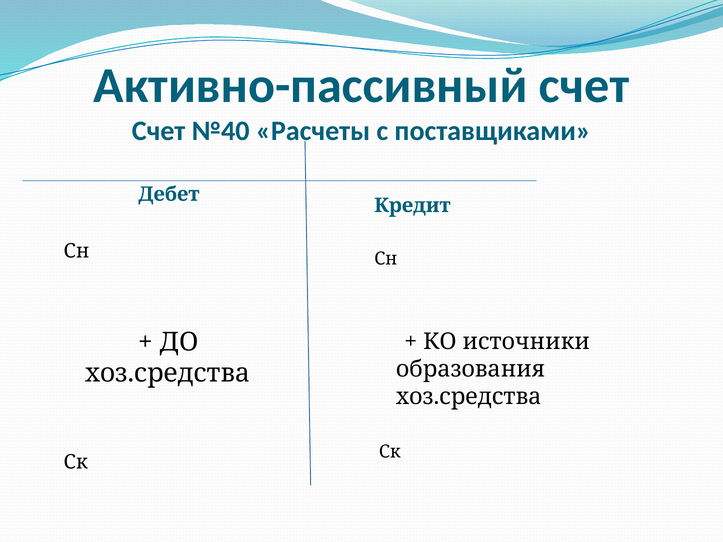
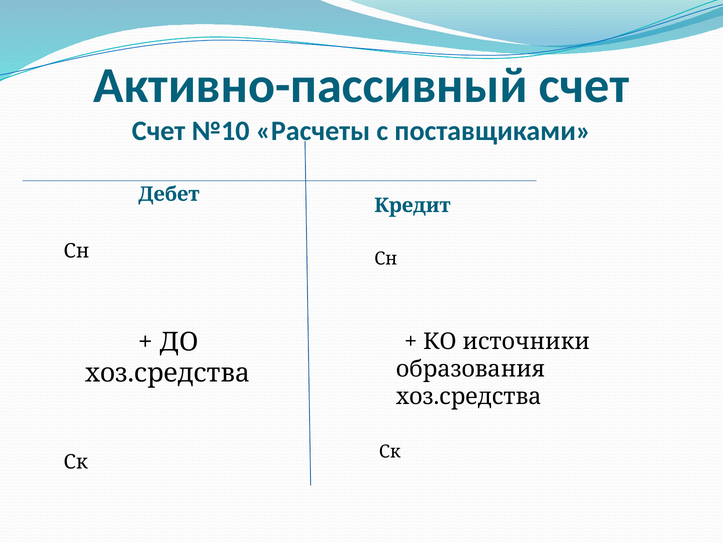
№40: №40 -> №10 (221, 131)
